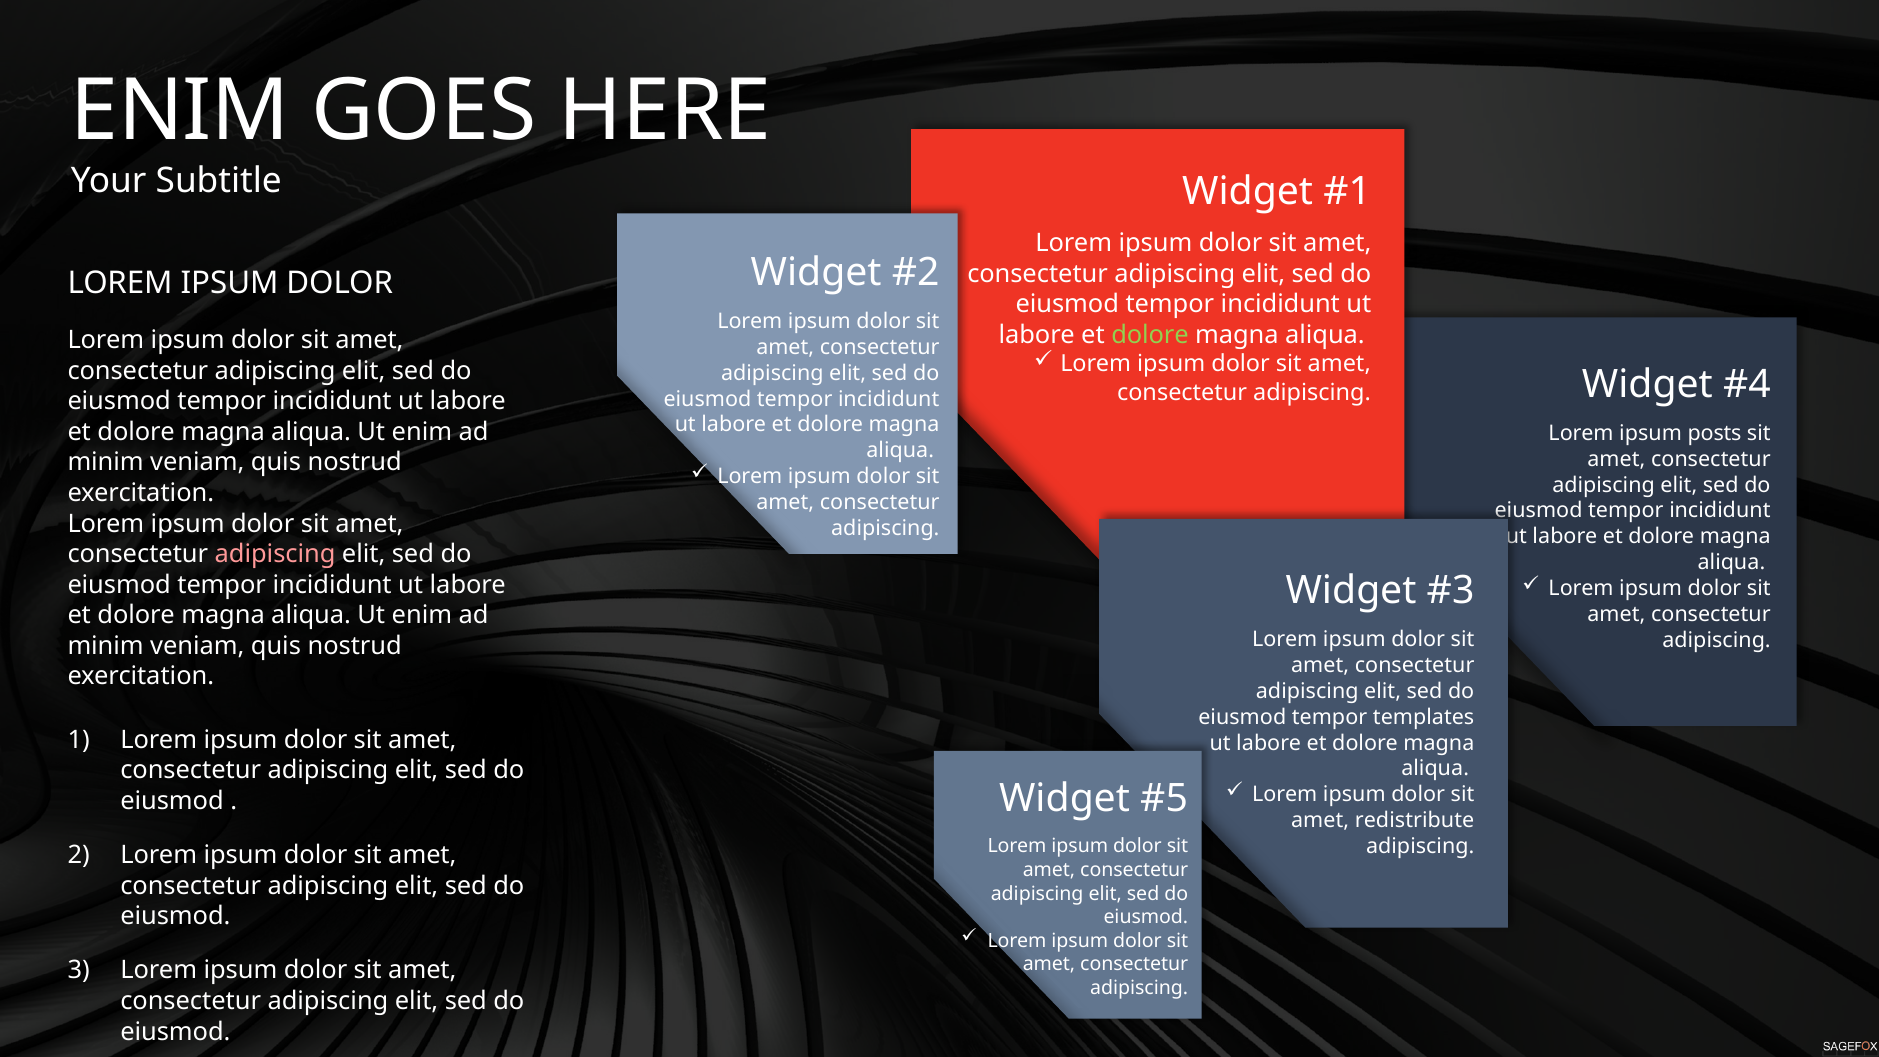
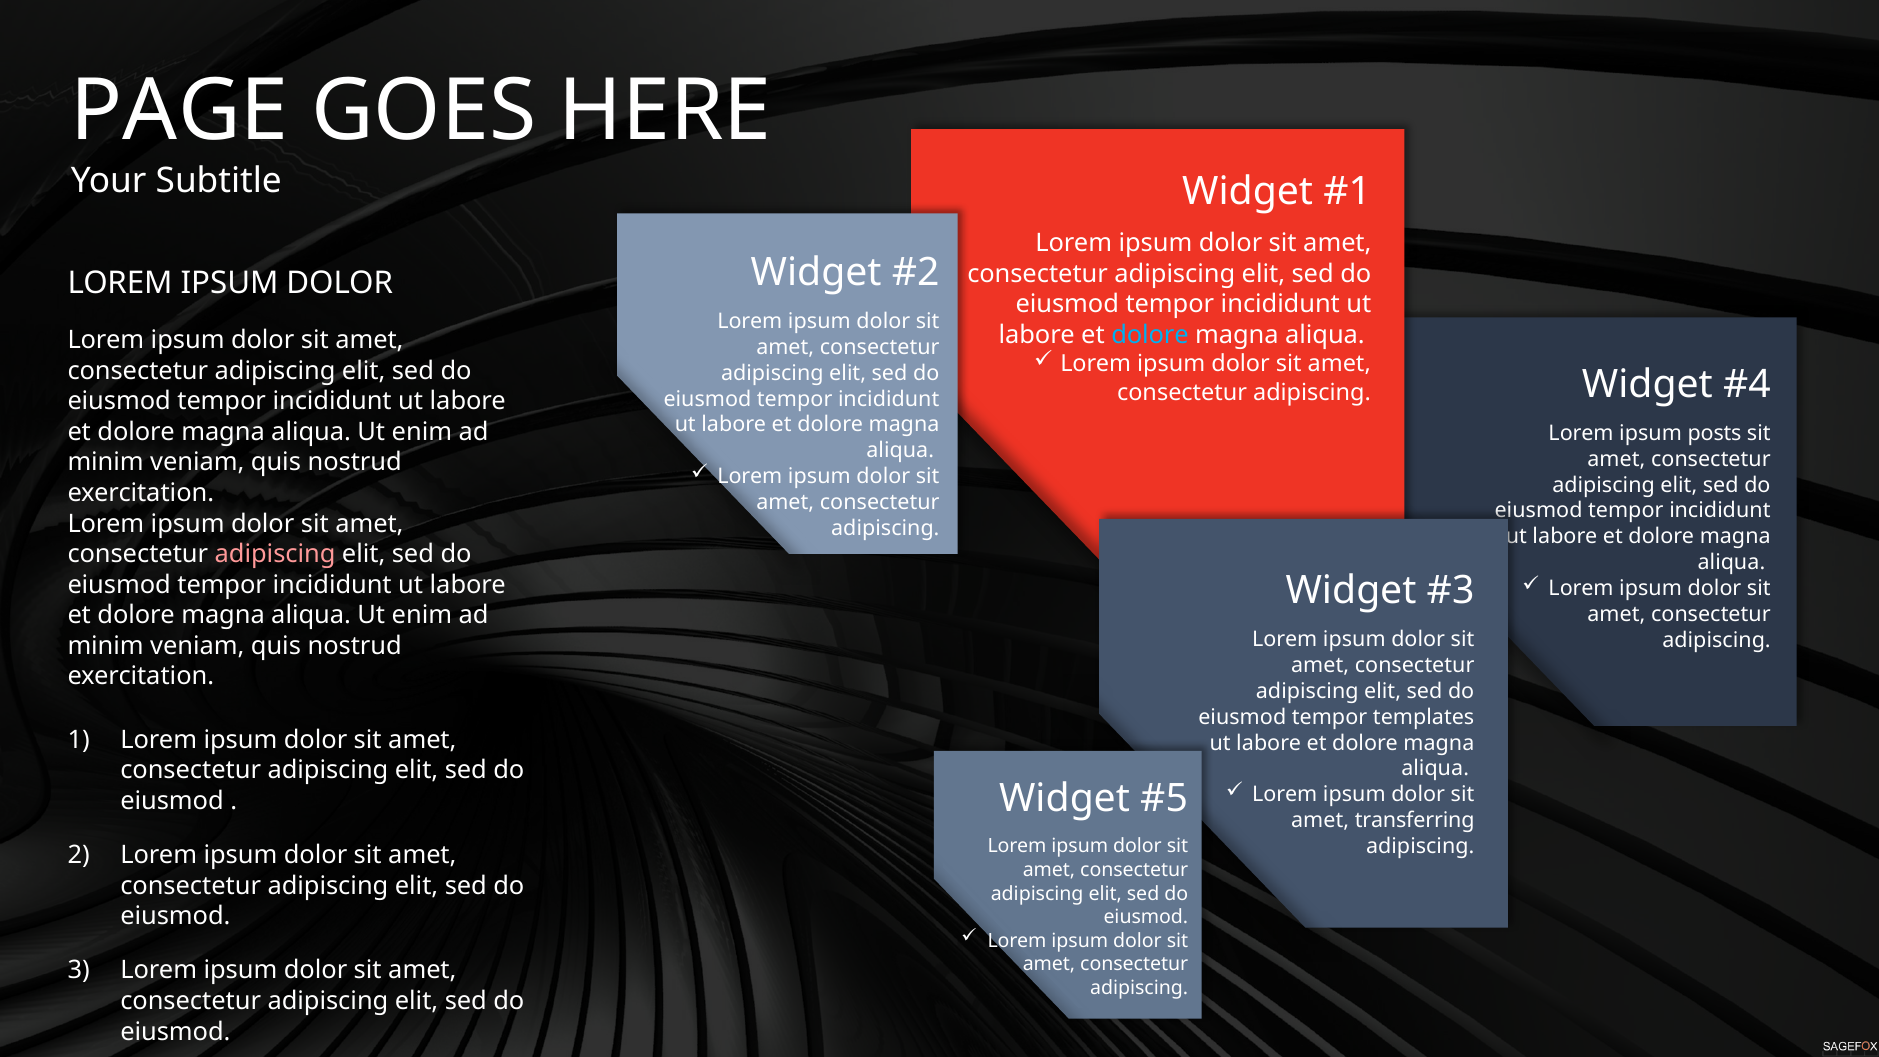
ENIM: ENIM -> PAGE (180, 112)
dolore colour: light green -> light blue (1150, 335)
redistribute: redistribute -> transferring (1415, 820)
